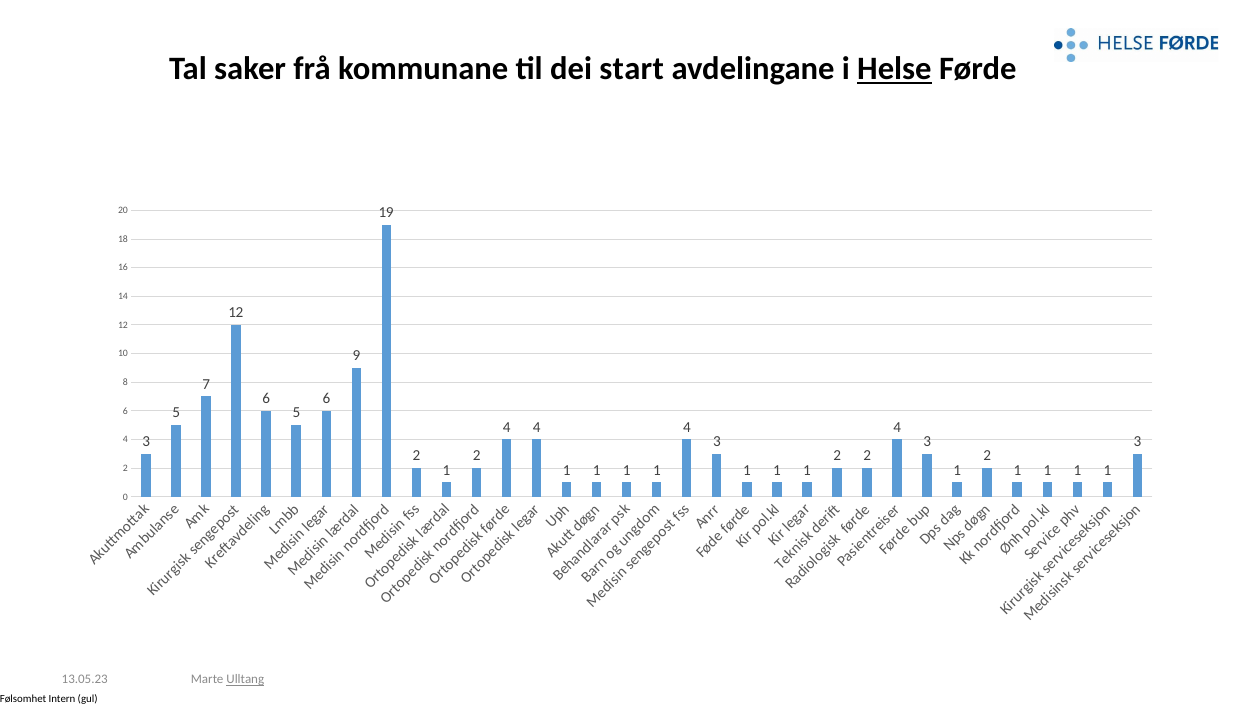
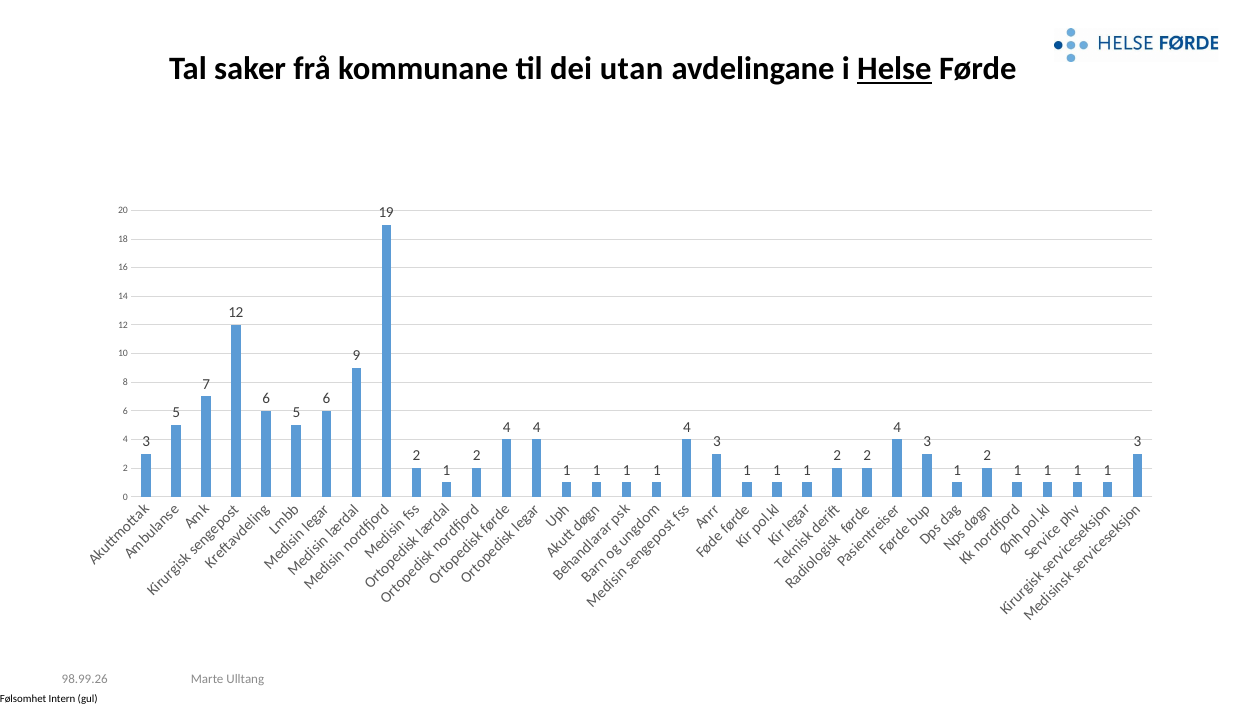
start: start -> utan (632, 69)
Ulltang underline: present -> none (245, 679)
13.05.23: 13.05.23 -> 98.99.26 (85, 680)
